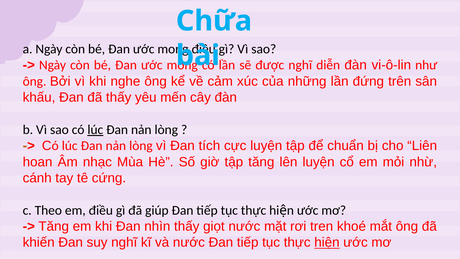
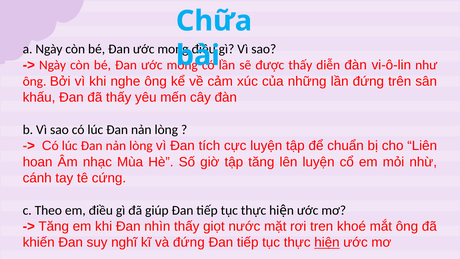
được nghĩ: nghĩ -> thấy (300, 65)
lúc underline: present -> none (95, 130)
và nước: nước -> đứng (189, 242)
